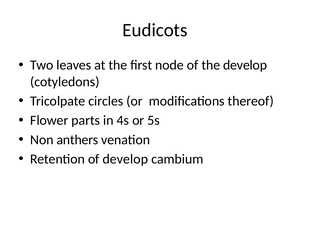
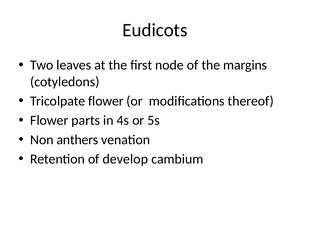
the develop: develop -> margins (245, 65)
Tricolpate circles: circles -> flower (106, 101)
